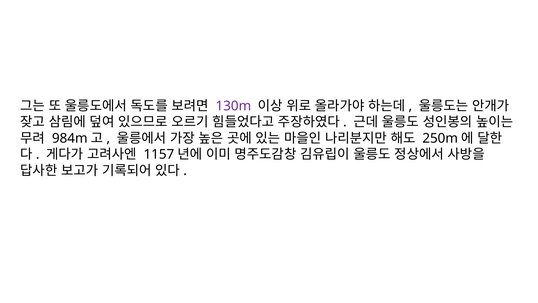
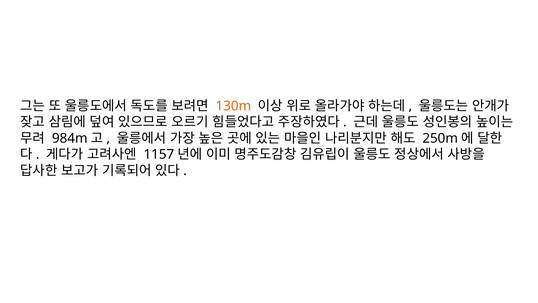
130m colour: purple -> orange (233, 106)
